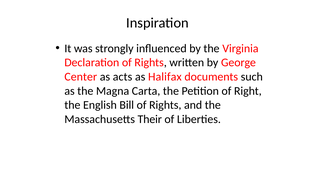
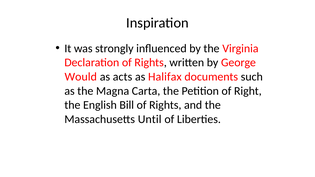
Center: Center -> Would (81, 77)
Their: Their -> Until (150, 119)
